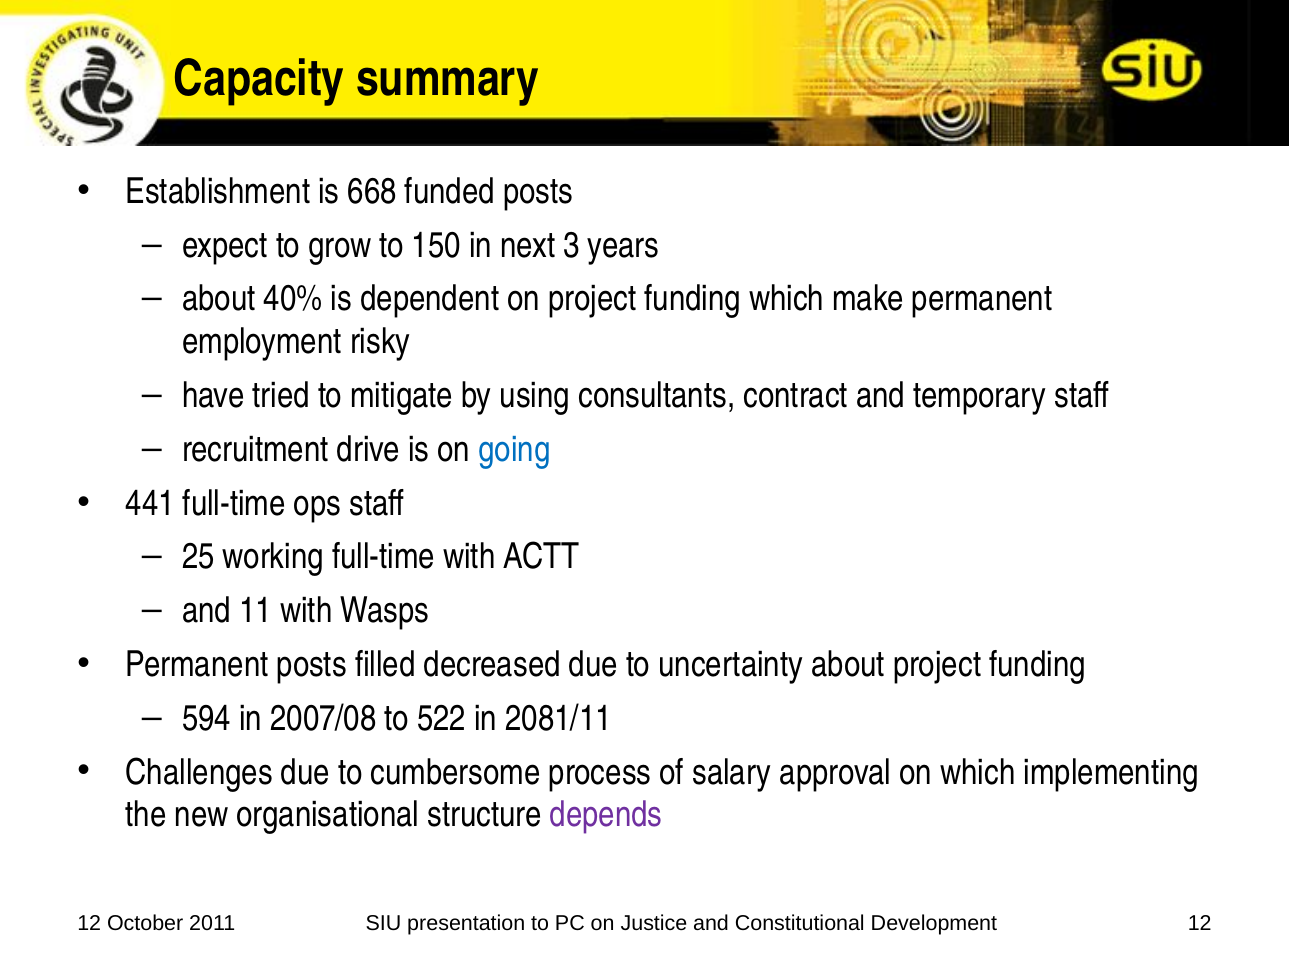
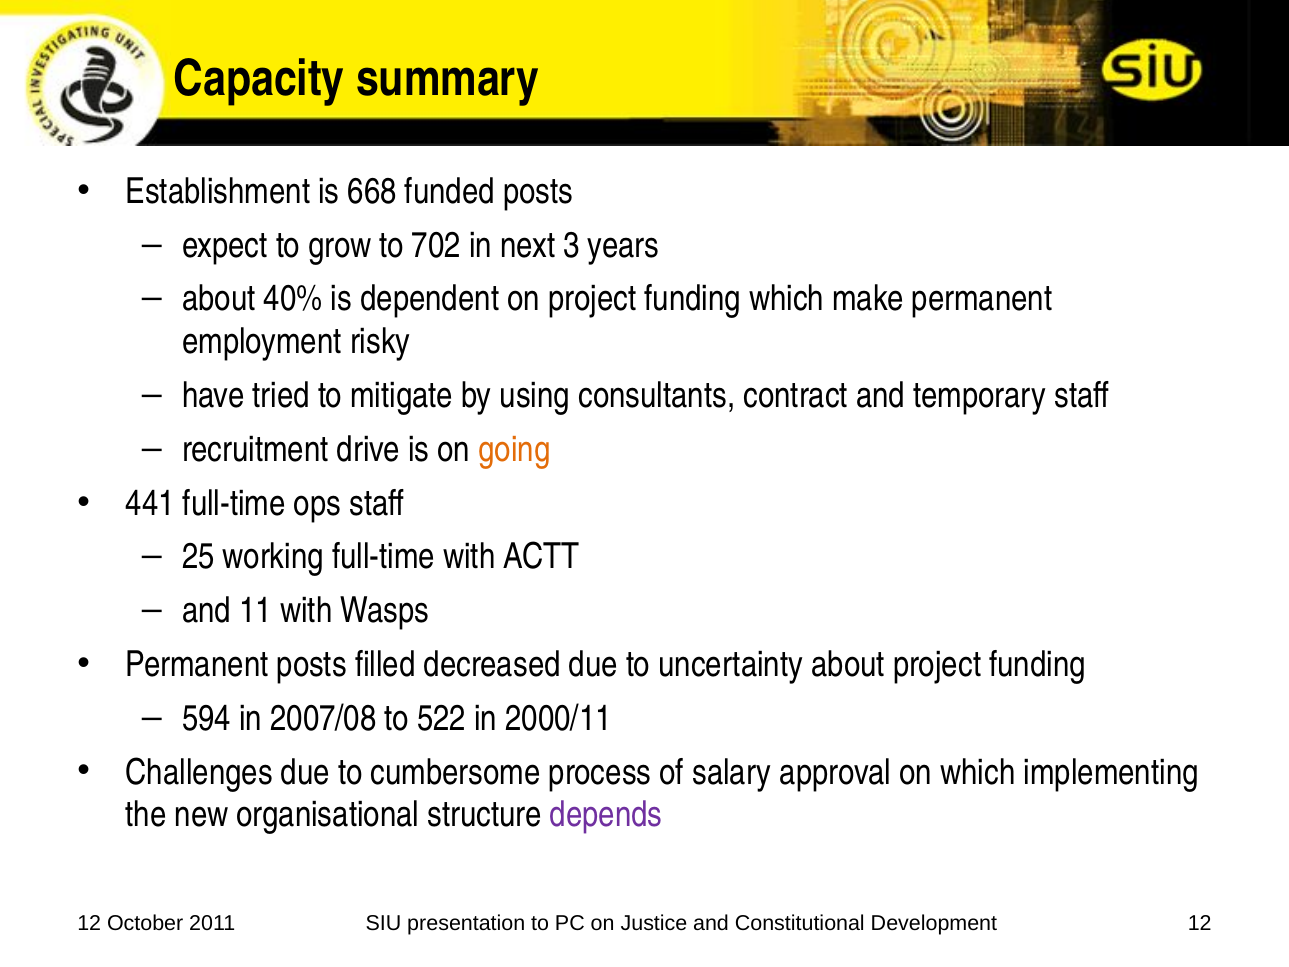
150: 150 -> 702 (437, 245)
going colour: blue -> orange (514, 450)
2081/11: 2081/11 -> 2000/11 (559, 718)
